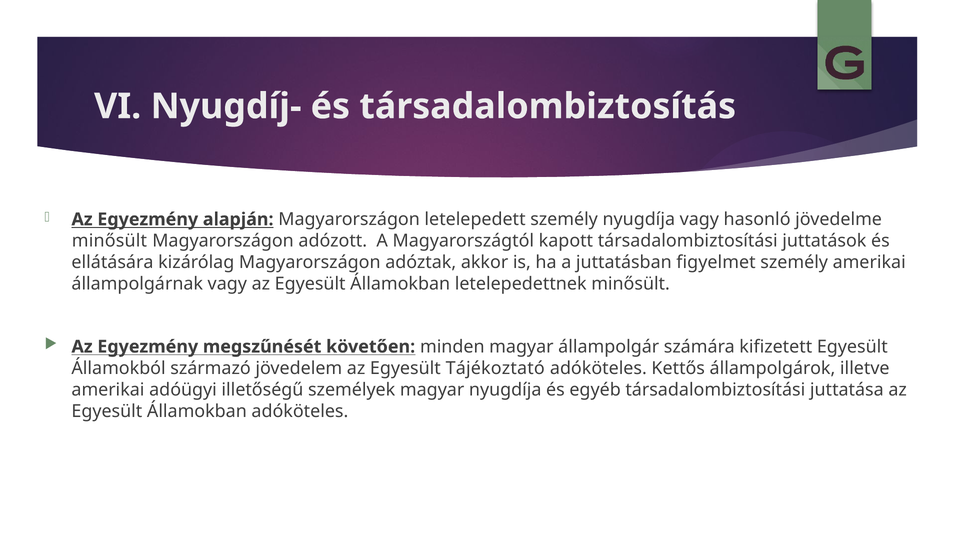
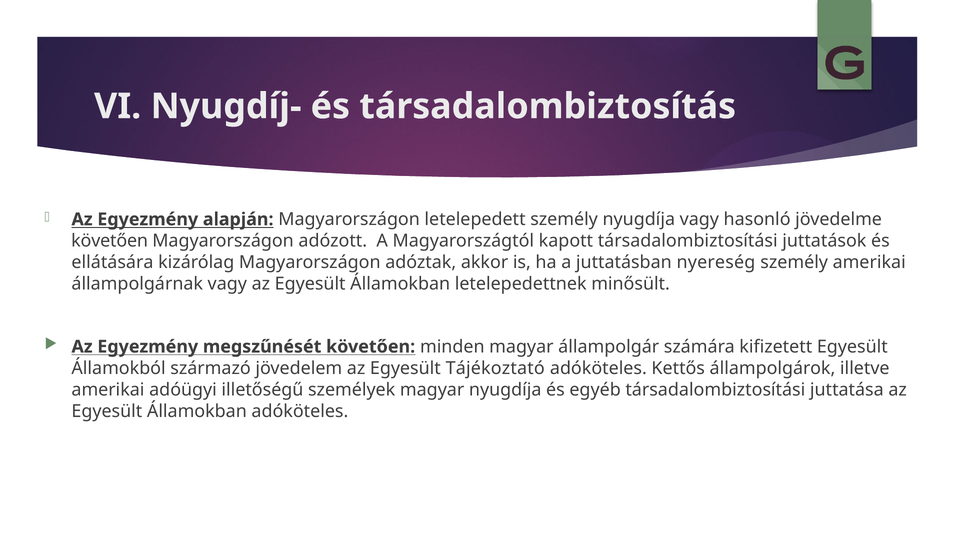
minősült: minősült -> követően (110, 241)
figyelmet: figyelmet -> nyereség (716, 262)
